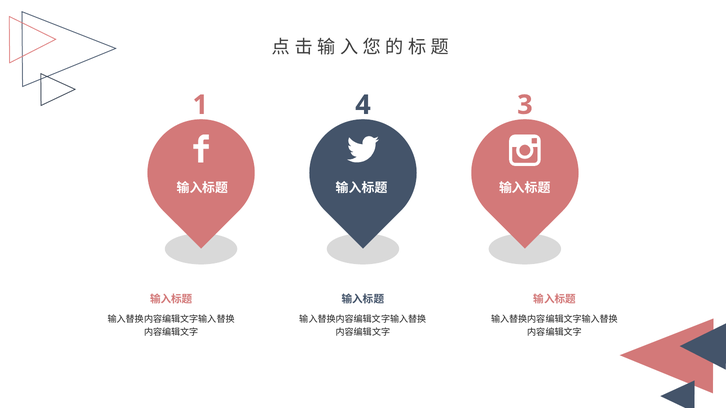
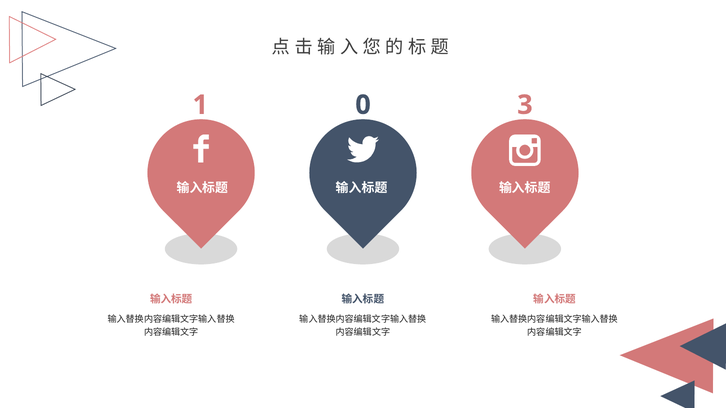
4: 4 -> 0 (363, 105)
